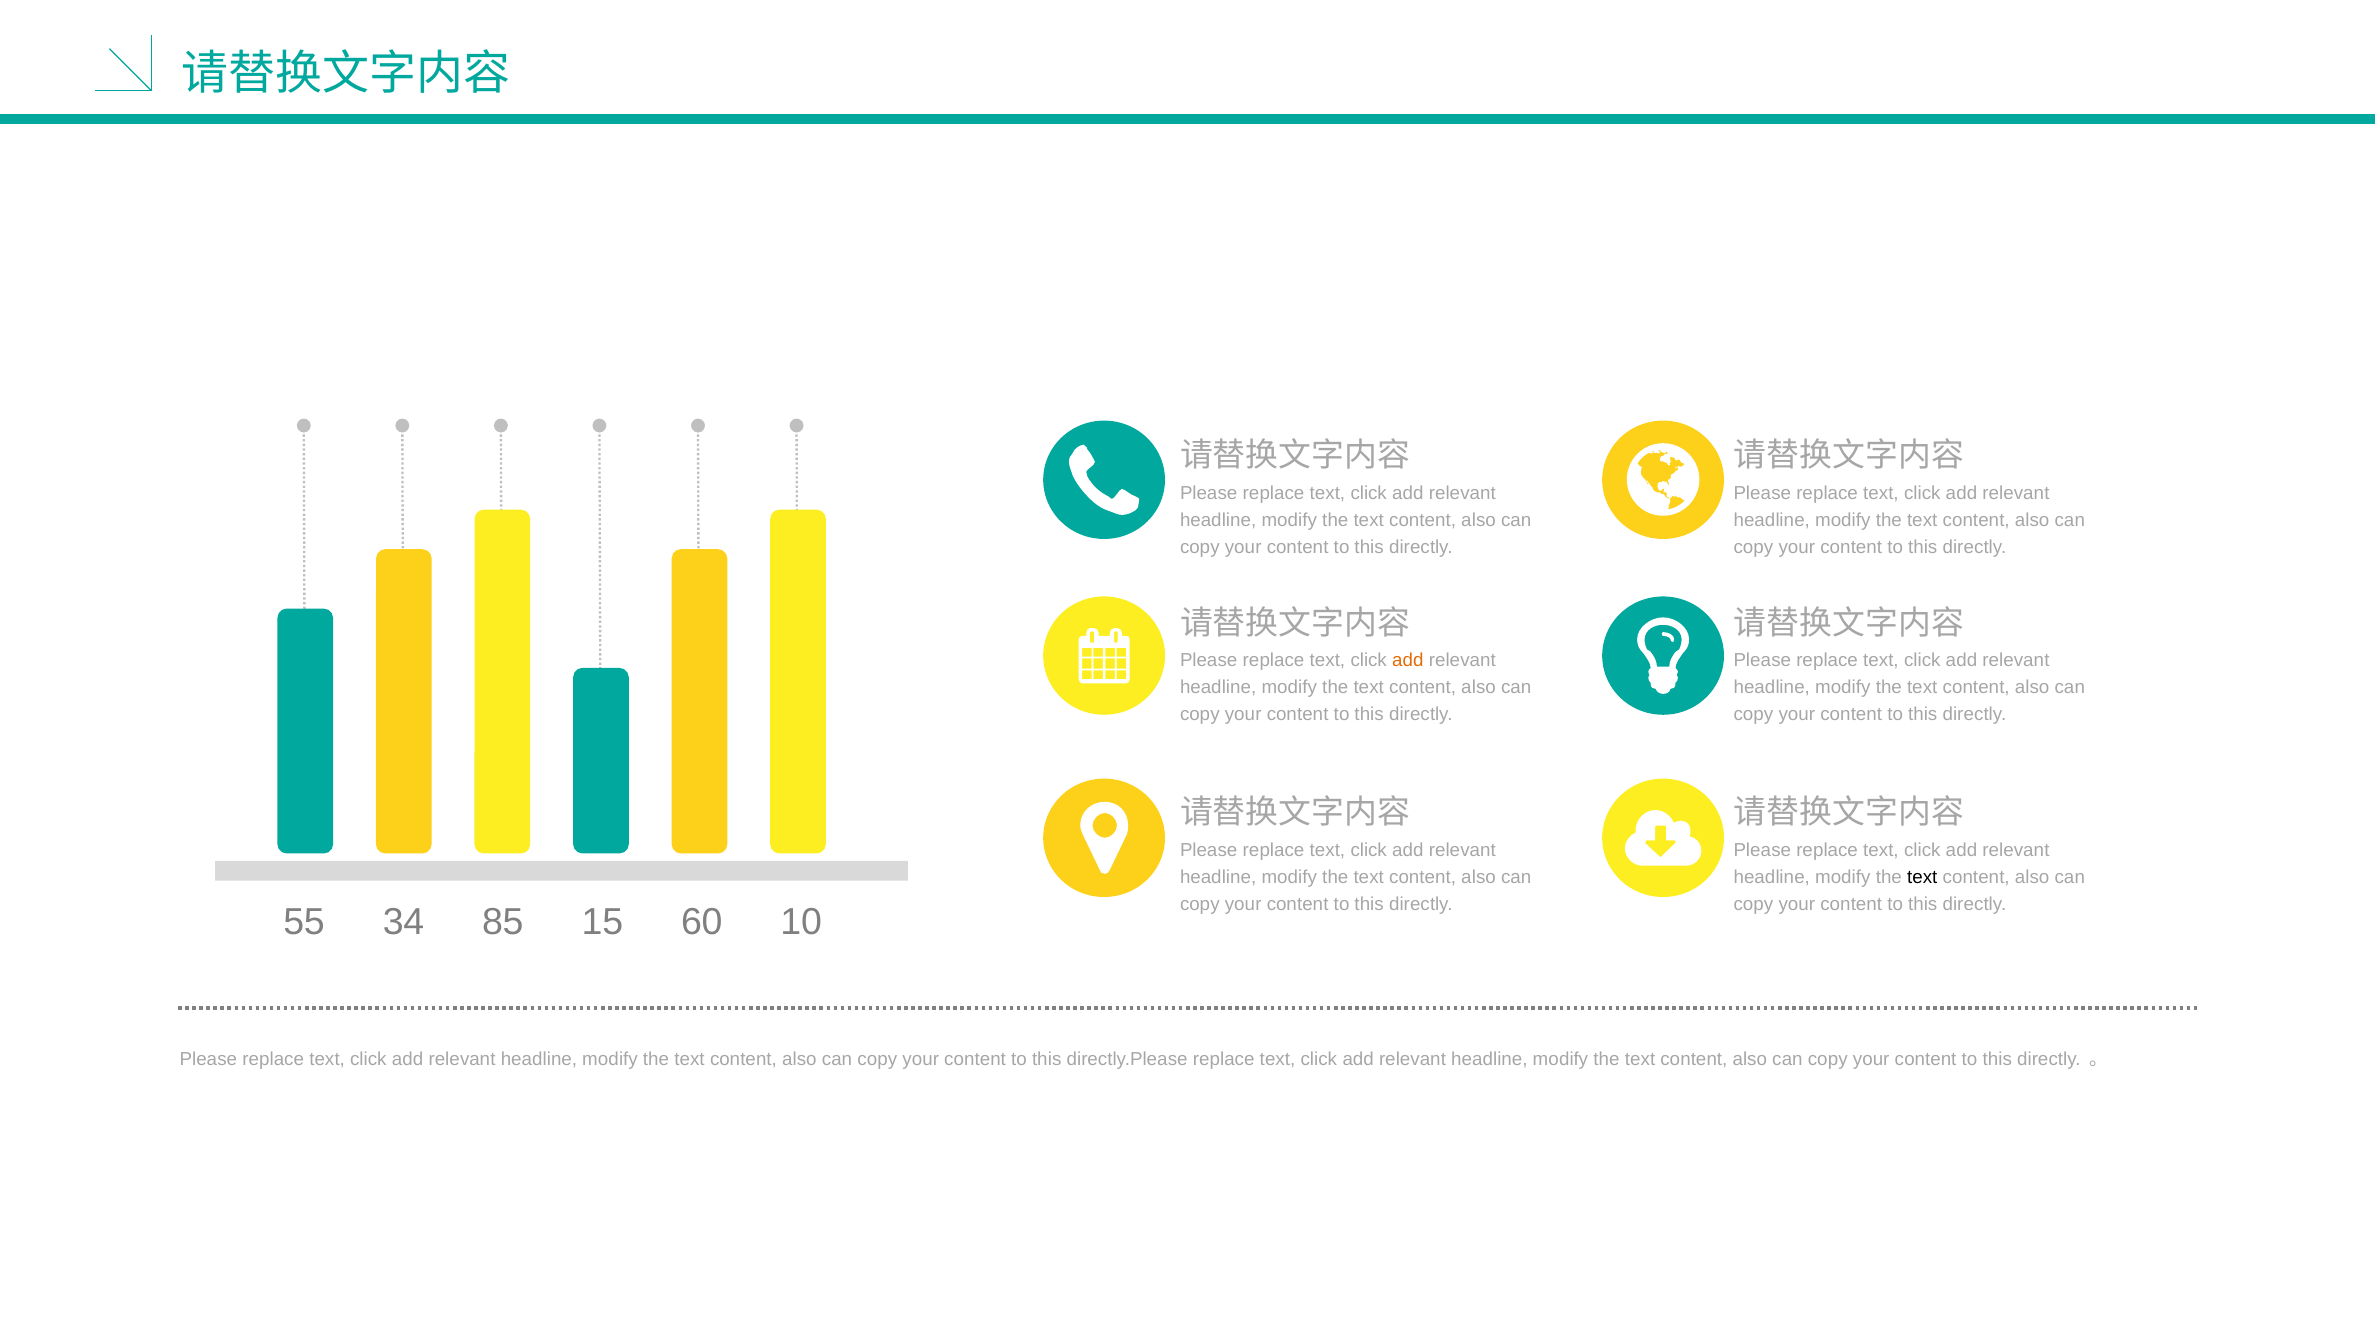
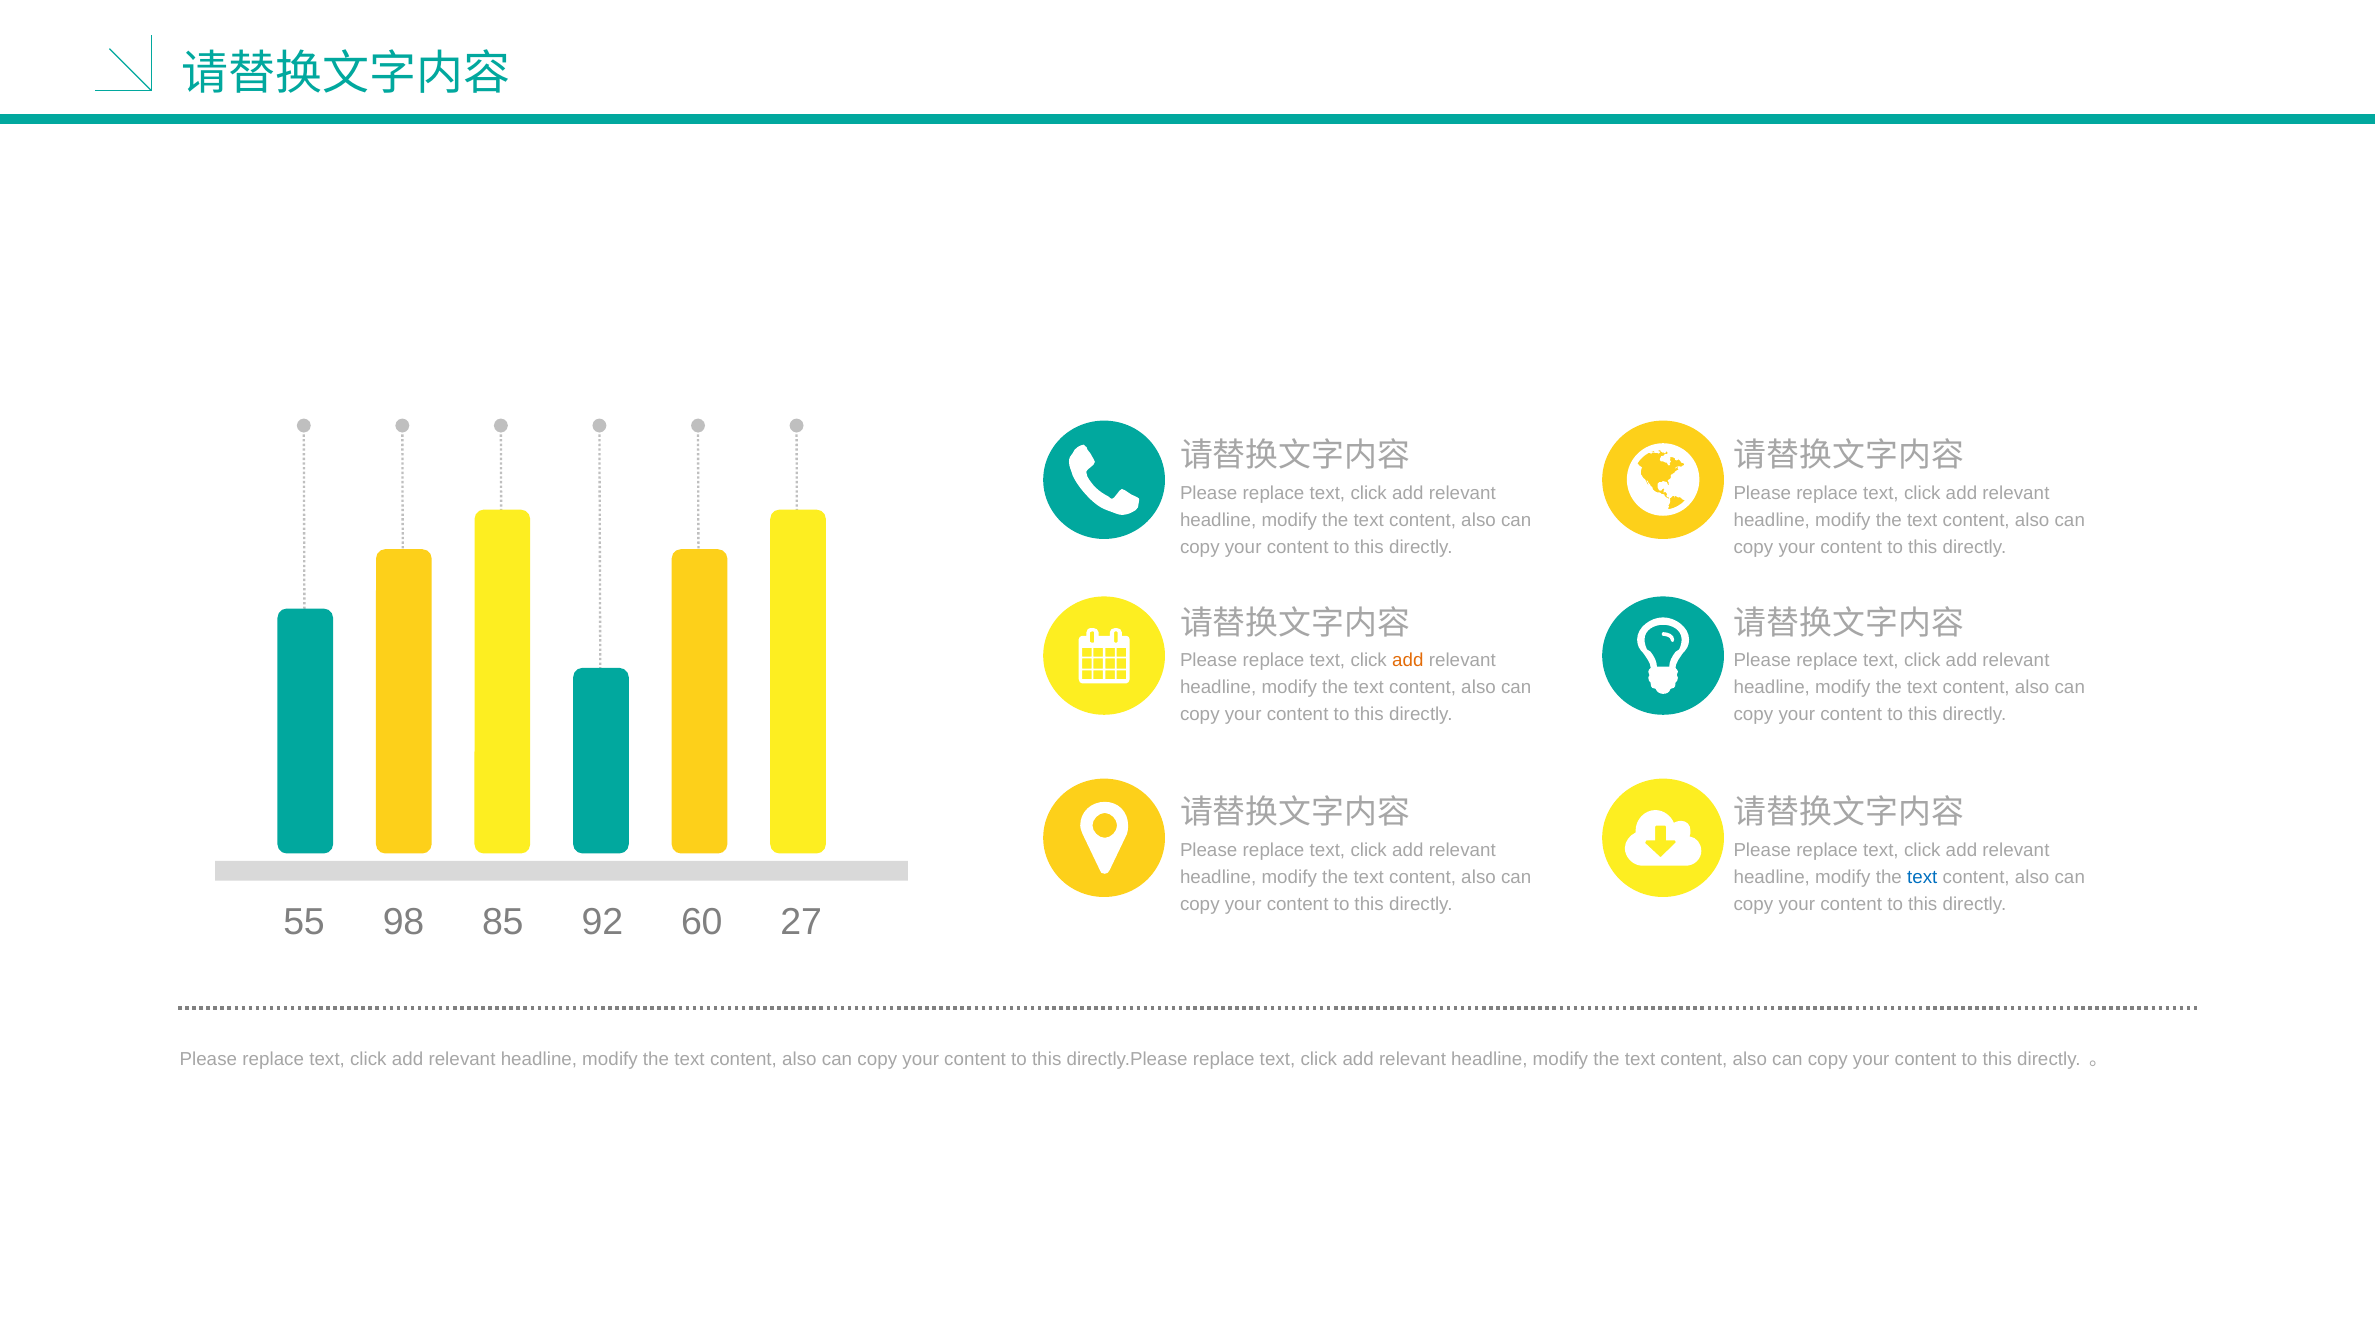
text colour: black -> blue (1922, 877)
34: 34 -> 98 (404, 922)
15: 15 -> 92 (602, 922)
10: 10 -> 27 (801, 922)
